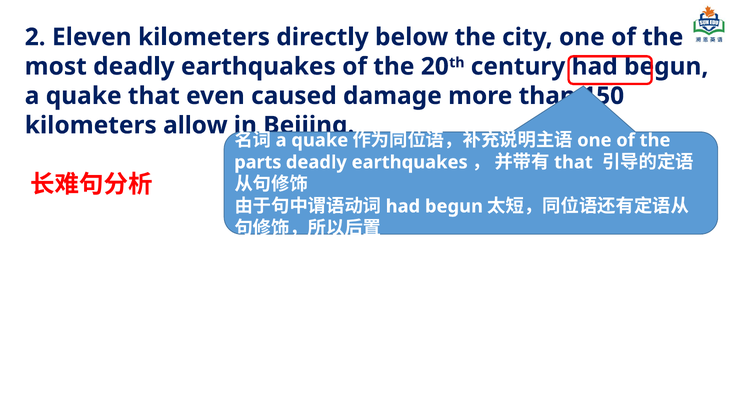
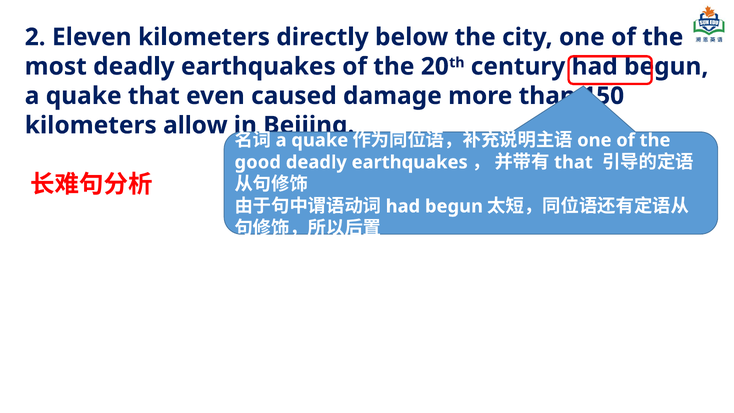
parts: parts -> good (258, 162)
